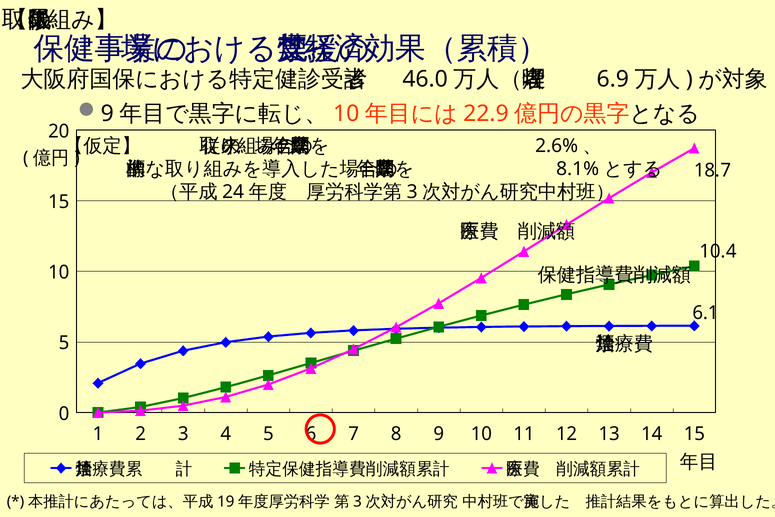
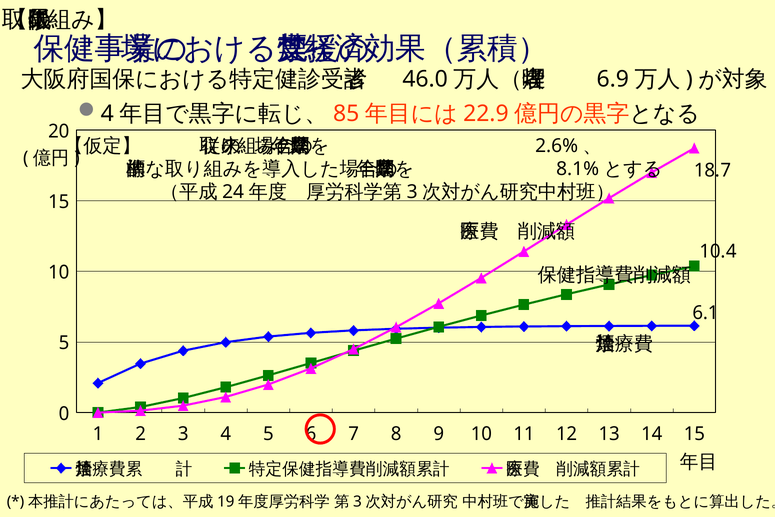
9: 9 -> 4 (107, 114)
10: 10 -> 85 (346, 114)
